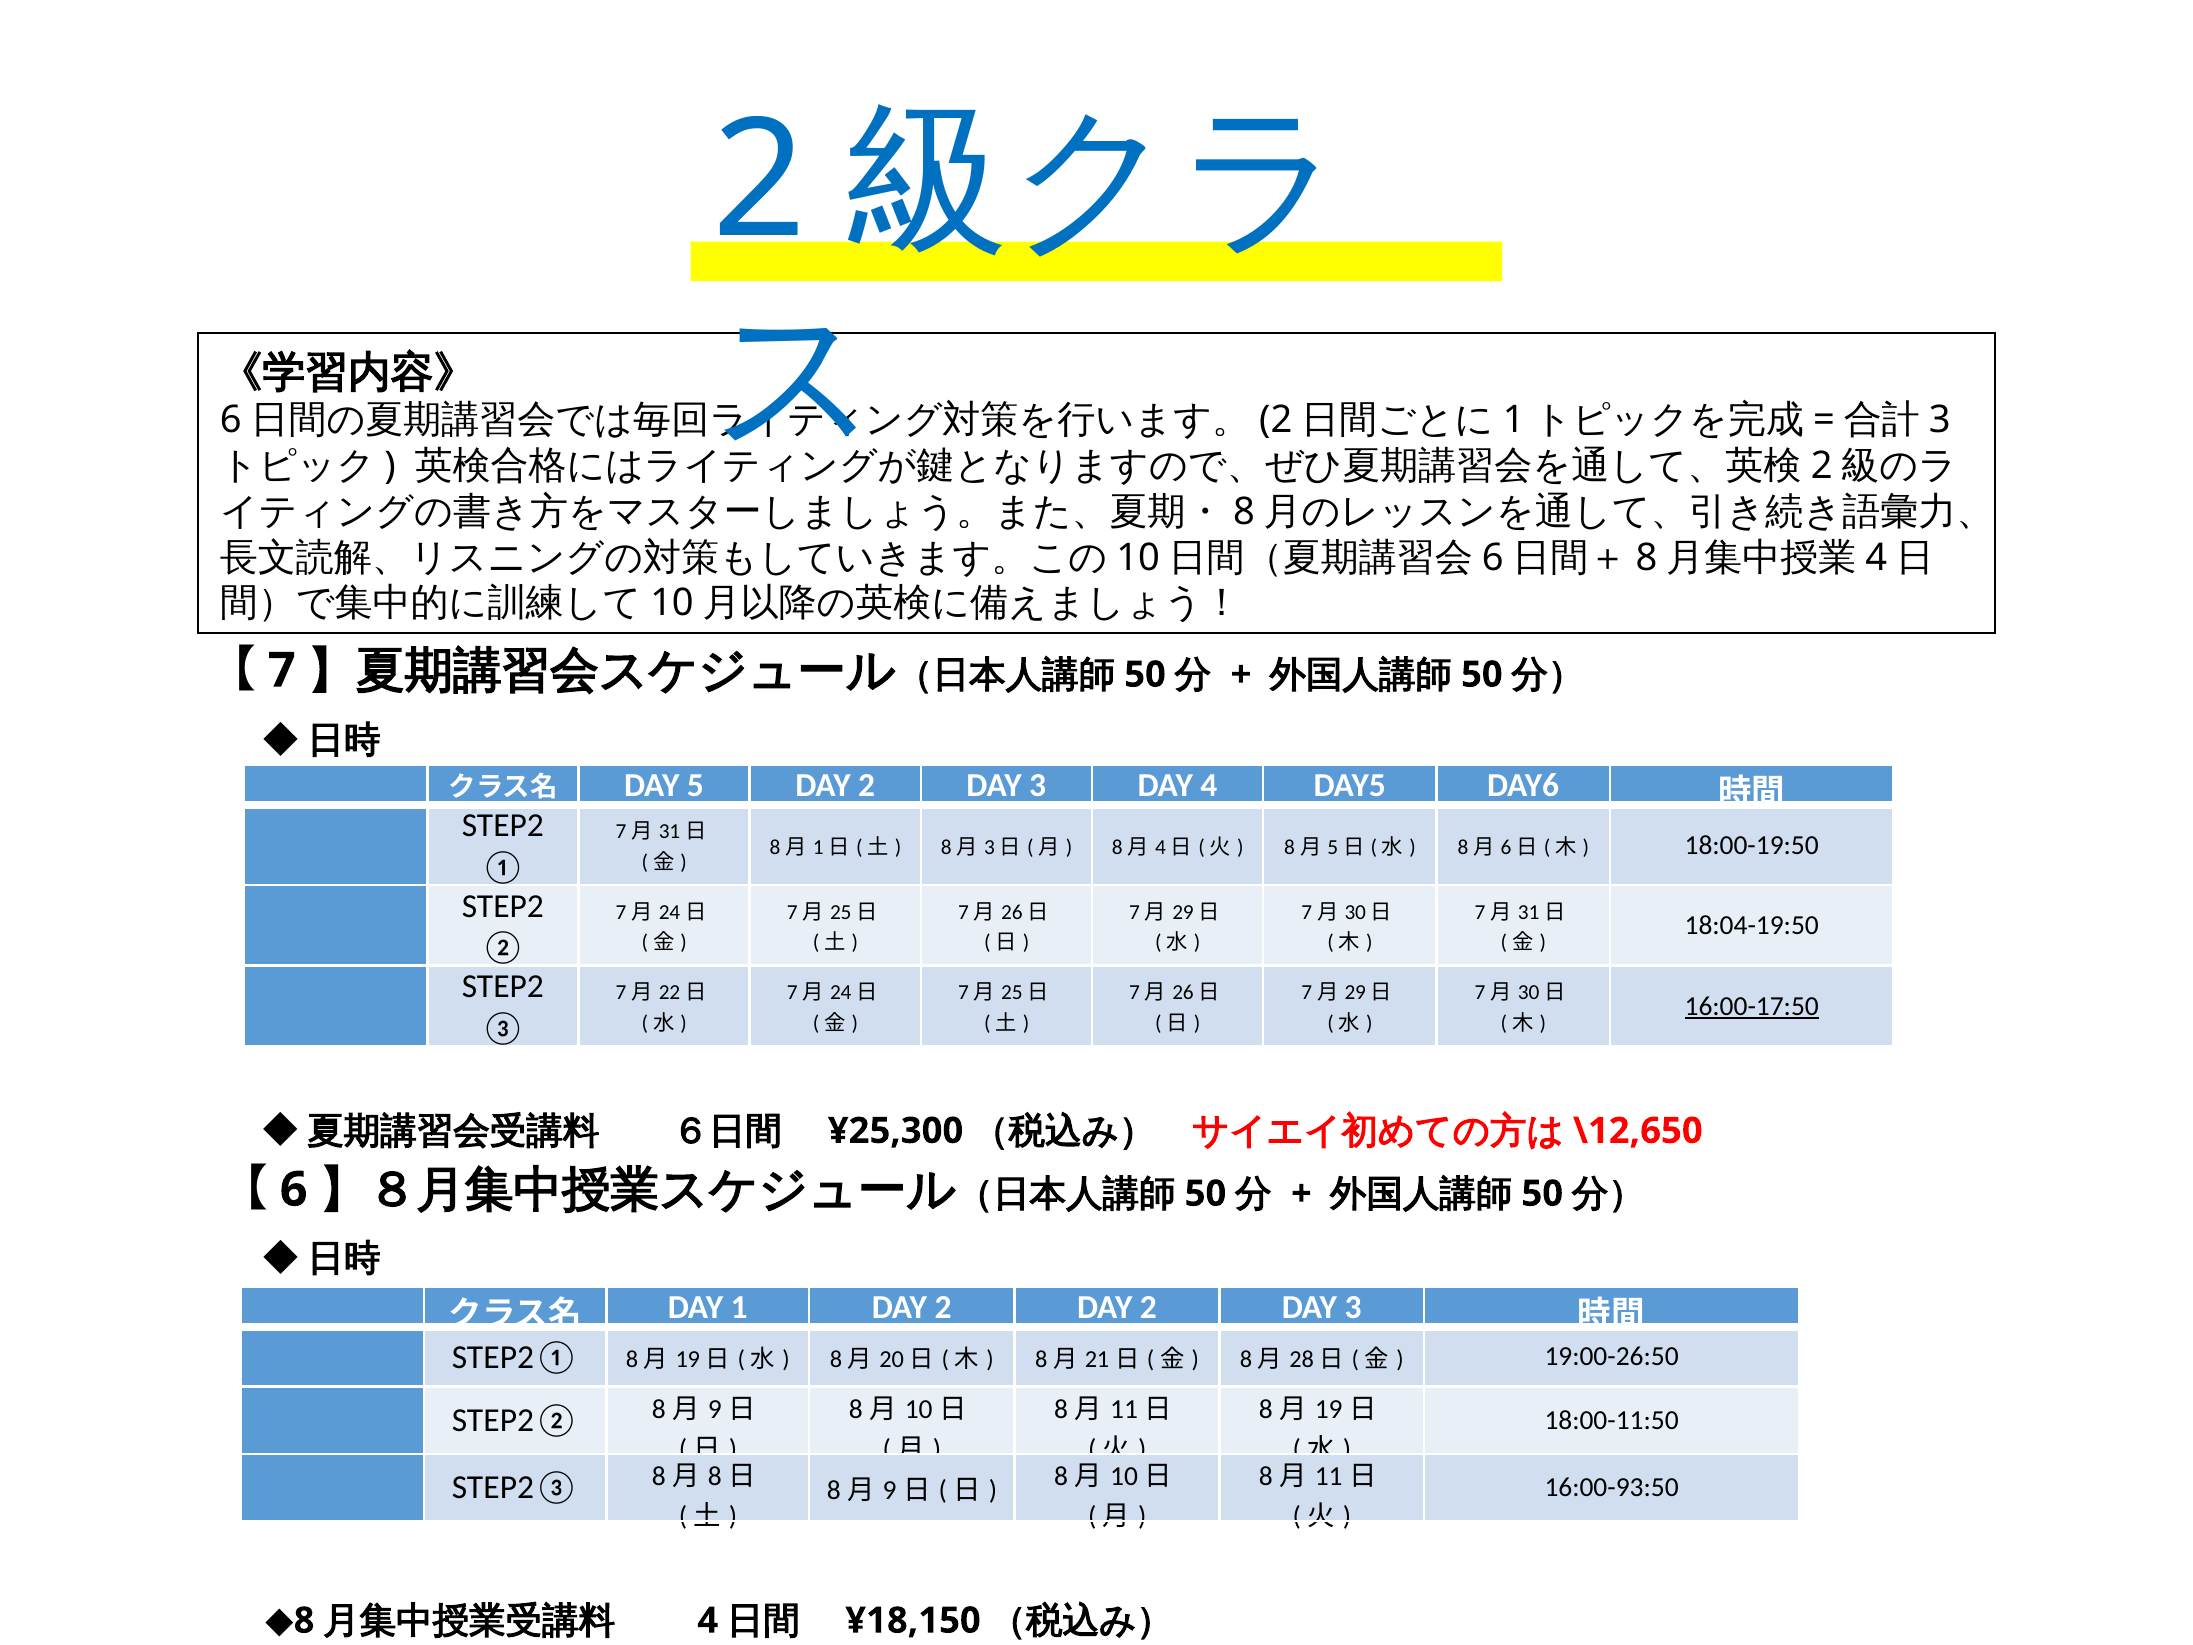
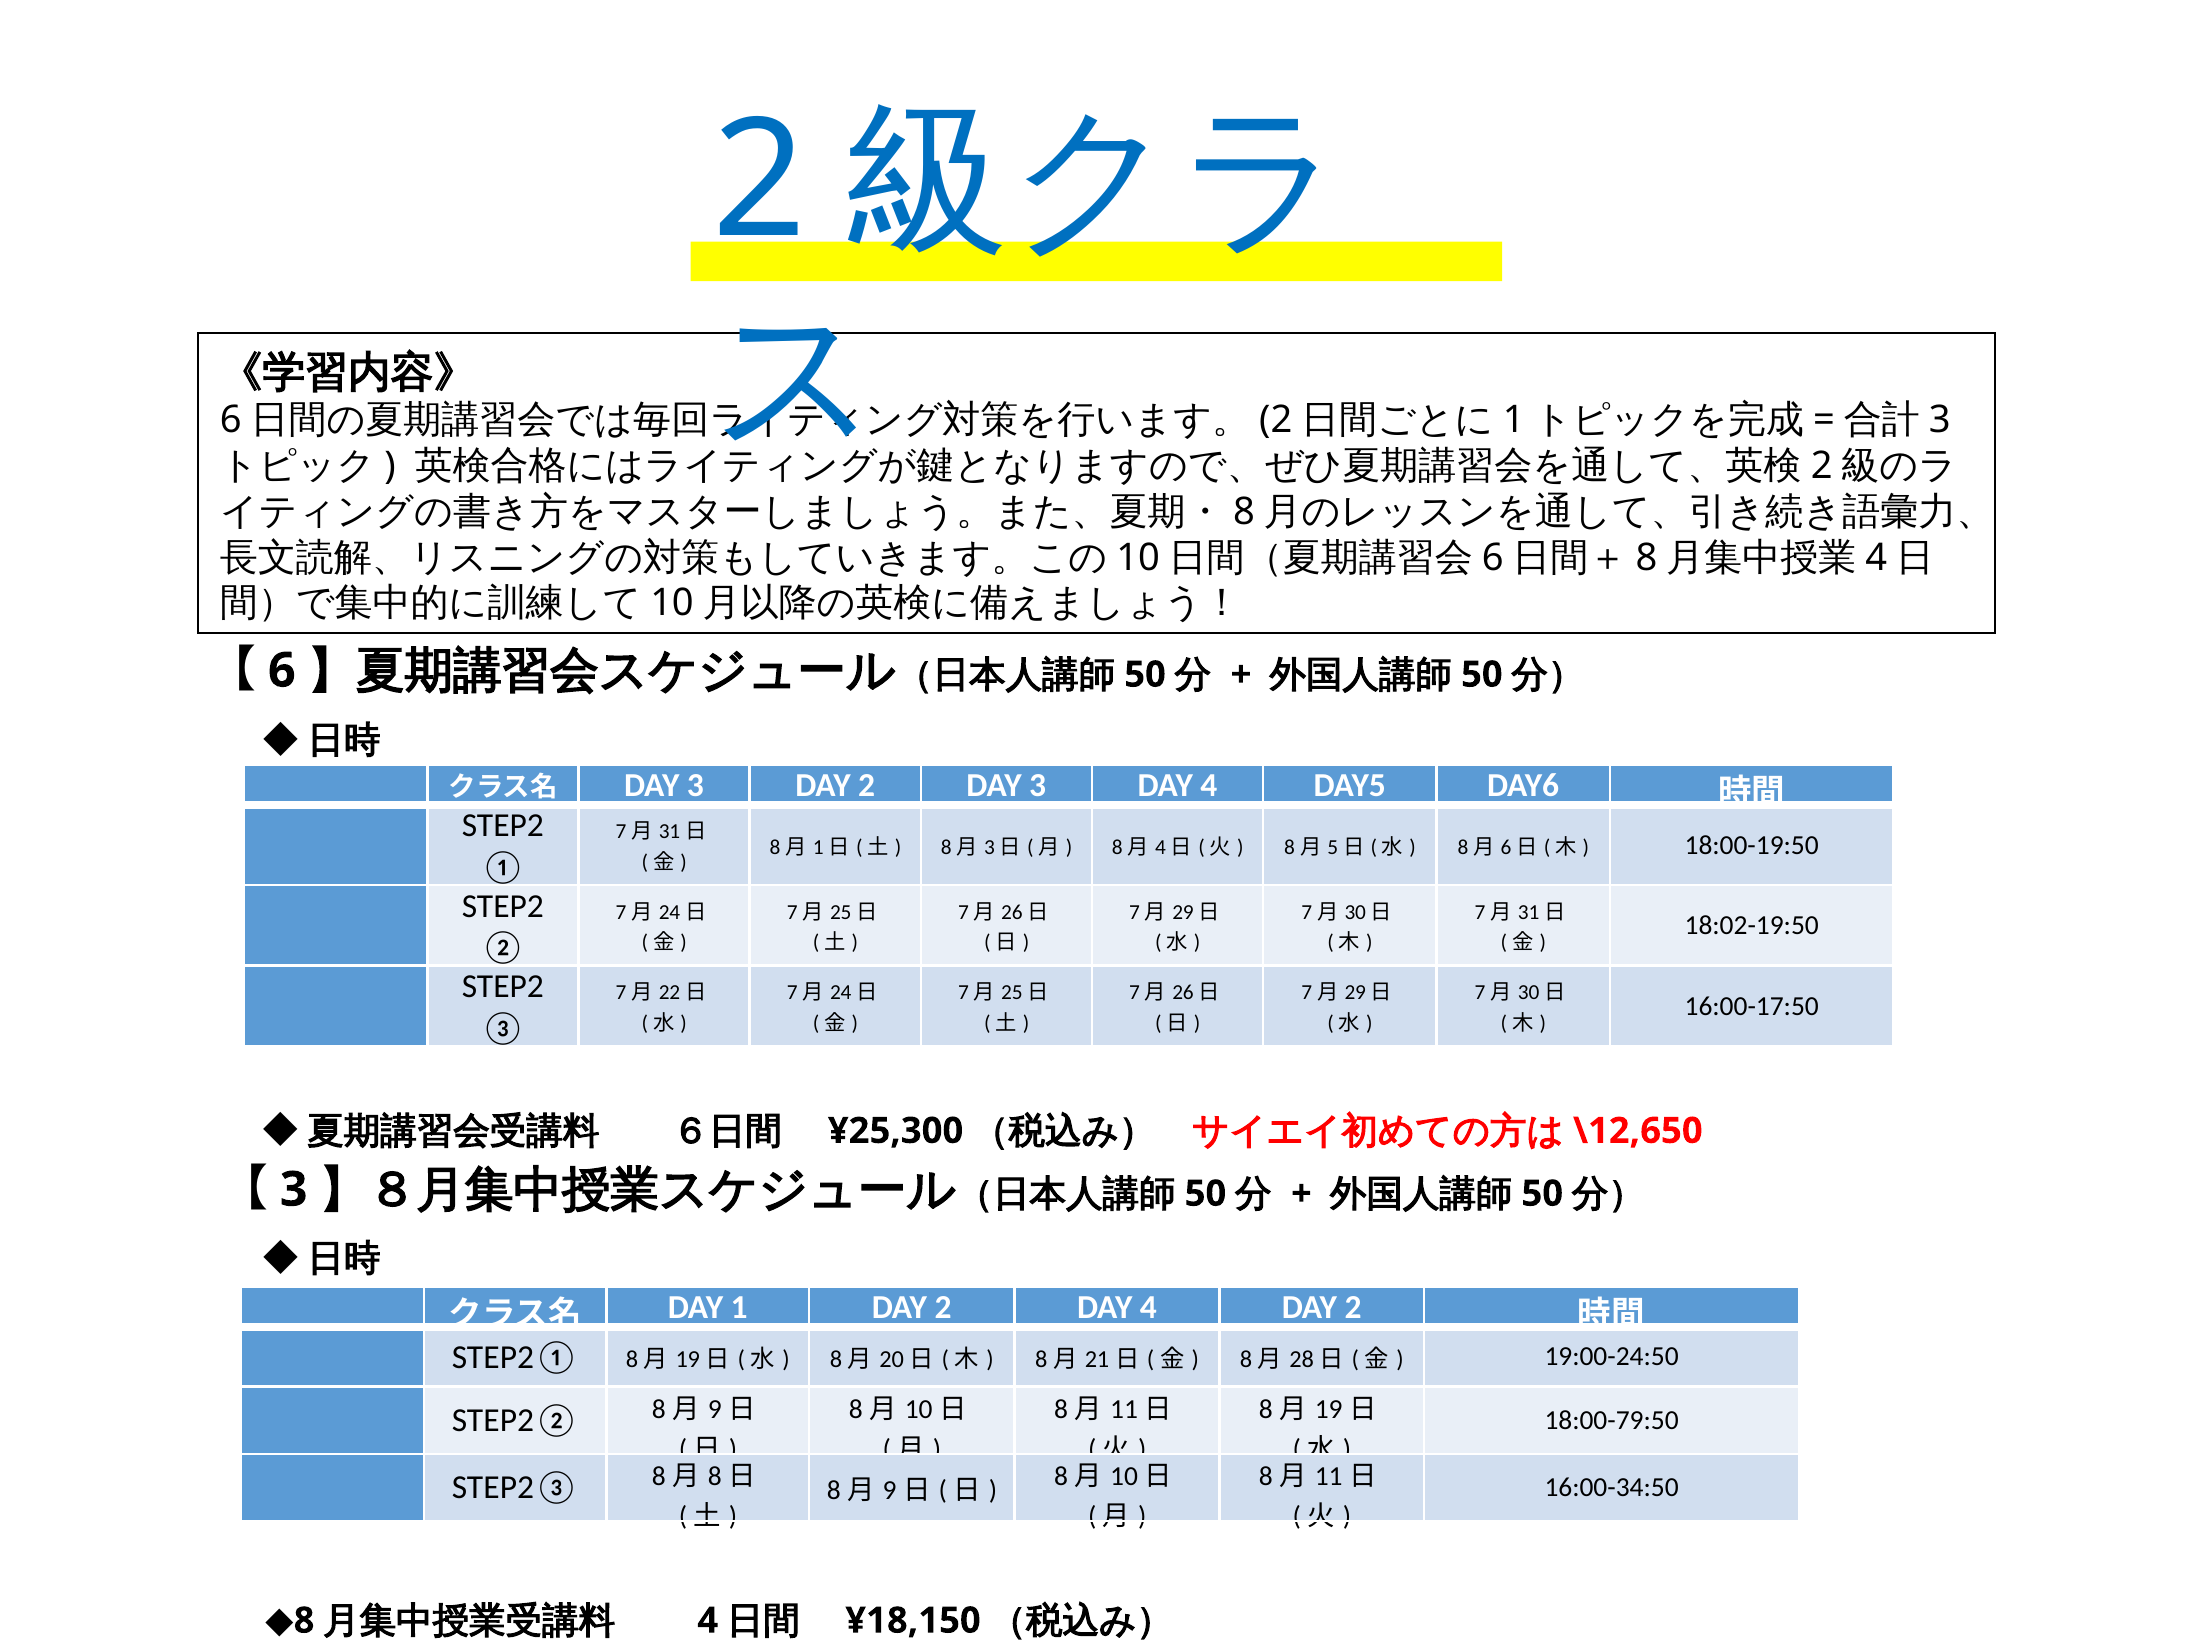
7: 7 -> 6 (282, 670)
5: 5 -> 3 (695, 785)
18:04-19:50: 18:04-19:50 -> 18:02-19:50 (1752, 926)
16:00-17:50 underline: present -> none (1752, 1006)
6: 6 -> 3 (294, 1189)
2 DAY 2: 2 -> 4 (1148, 1307)
3: 3 -> 2 (1353, 1307)
19:00-26:50: 19:00-26:50 -> 19:00-24:50 (1612, 1357)
18:00-11:50: 18:00-11:50 -> 18:00-79:50 (1612, 1420)
16:00-93:50: 16:00-93:50 -> 16:00-34:50 (1612, 1487)
